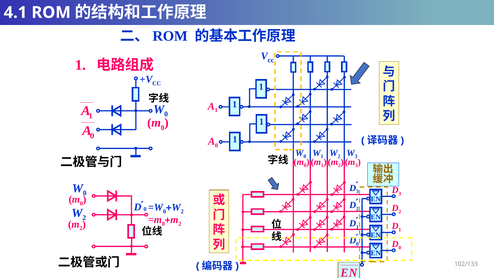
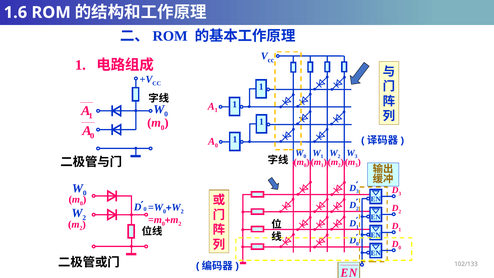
4.1: 4.1 -> 1.6 (15, 12)
